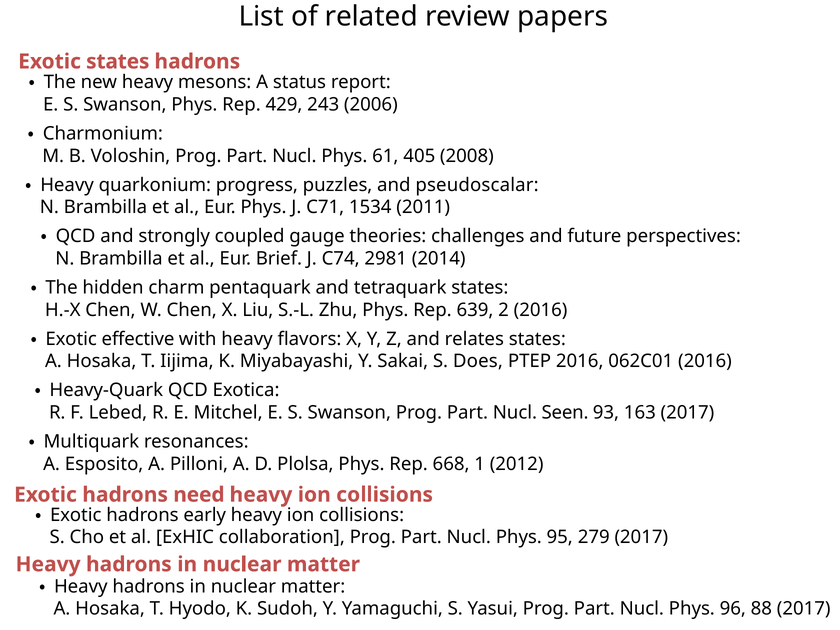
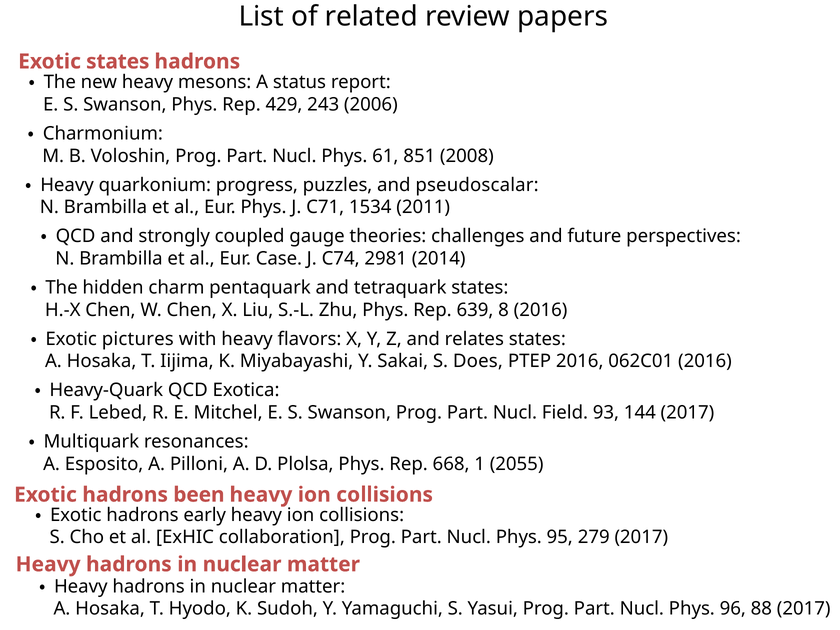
405: 405 -> 851 (419, 156)
Brief: Brief -> Case (279, 259)
2: 2 -> 8 (504, 310)
effective: effective -> pictures (138, 339)
Seen: Seen -> Field (565, 413)
163: 163 -> 144 (640, 413)
2012: 2012 -> 2055 (517, 464)
need: need -> been (199, 495)
